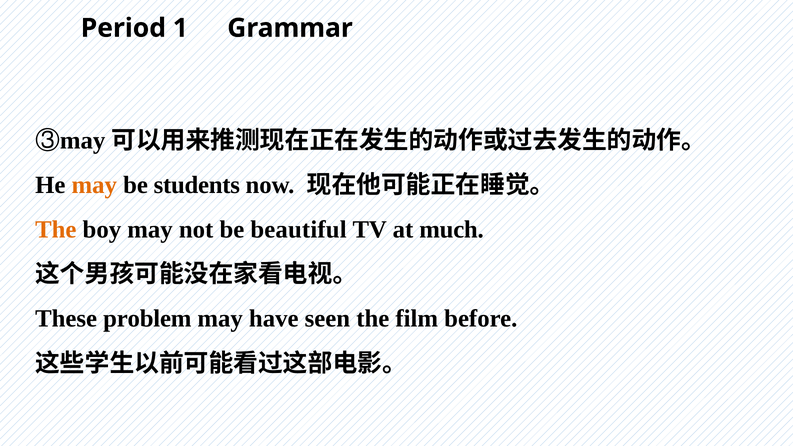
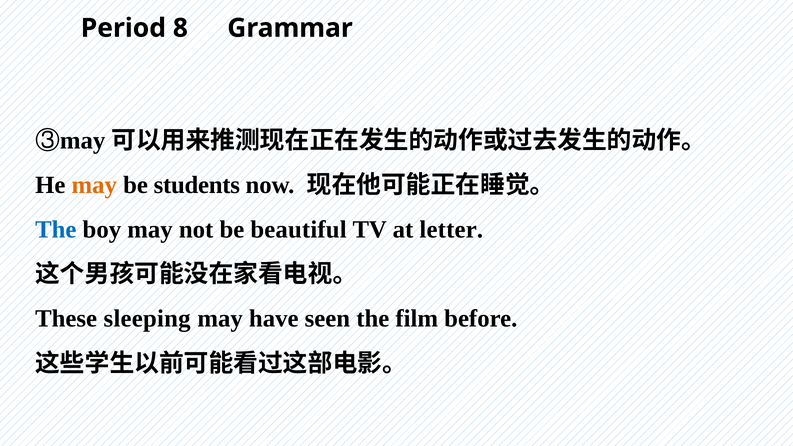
1: 1 -> 8 (180, 28)
The colour: orange -> blue (56, 230)
much: much -> letter (451, 230)
problem: problem -> sleeping (147, 319)
